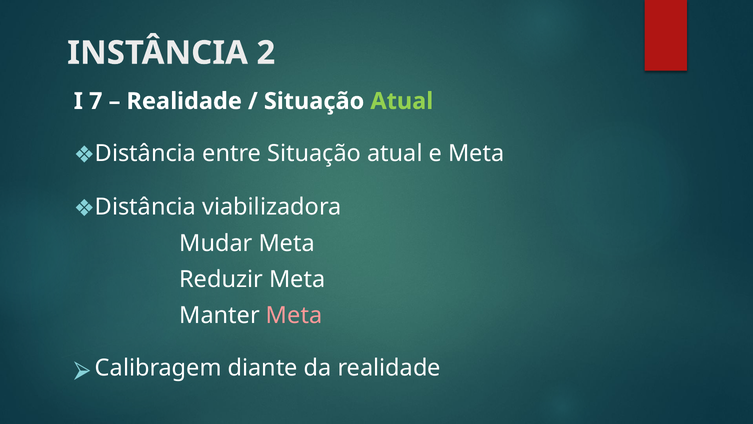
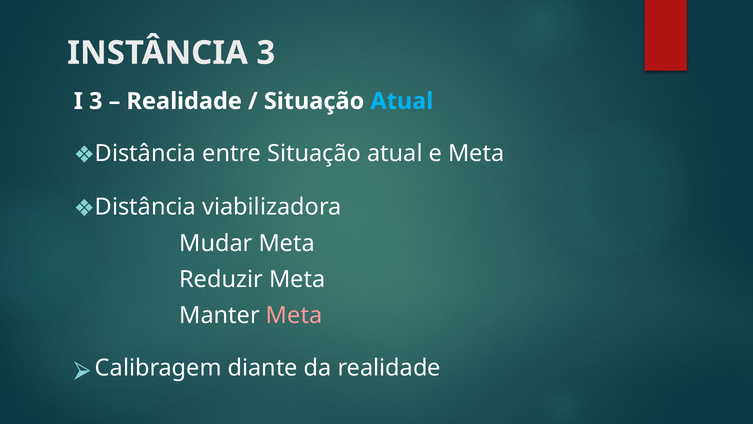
INSTÂNCIA 2: 2 -> 3 (266, 53)
I 7: 7 -> 3 (96, 101)
Atual colour: light green -> light blue (402, 101)
